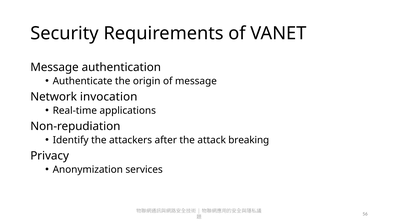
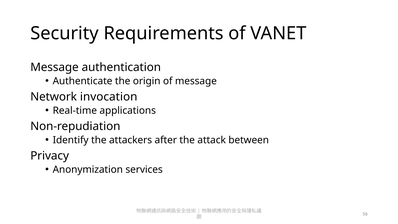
breaking: breaking -> between (249, 140)
